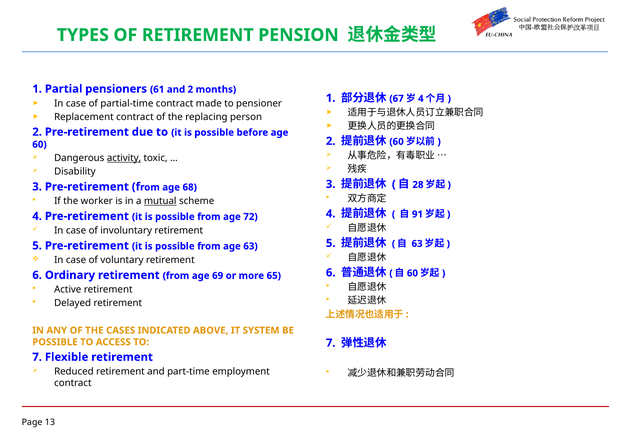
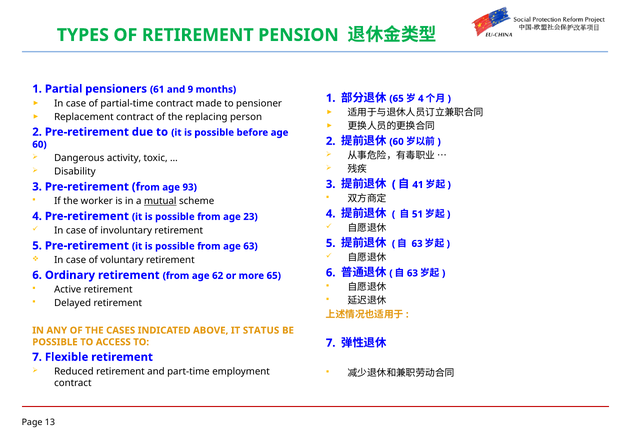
and 2: 2 -> 9 (190, 89)
67: 67 -> 65 (397, 99)
activity underline: present -> none (124, 158)
28: 28 -> 41 (418, 185)
68: 68 -> 93 (190, 187)
91: 91 -> 51 (417, 214)
72: 72 -> 23 (251, 217)
60: 60 -> 63 (412, 273)
69: 69 -> 62 (218, 276)
SYSTEM: SYSTEM -> STATUS (261, 330)
